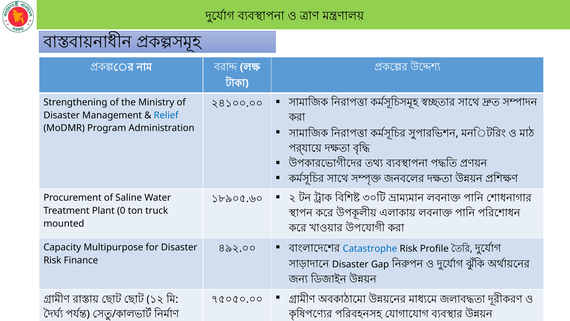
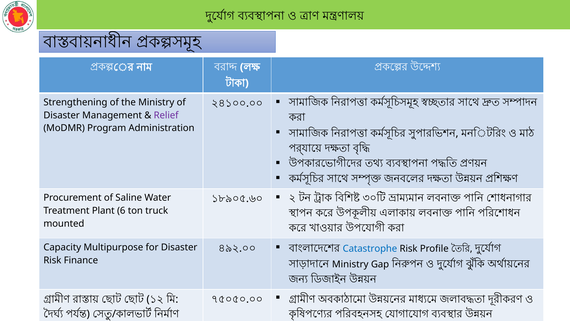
Relief colour: blue -> purple (166, 115)
0: 0 -> 6 (121, 210)
Disaster: Disaster -> Ministry (350, 264)
